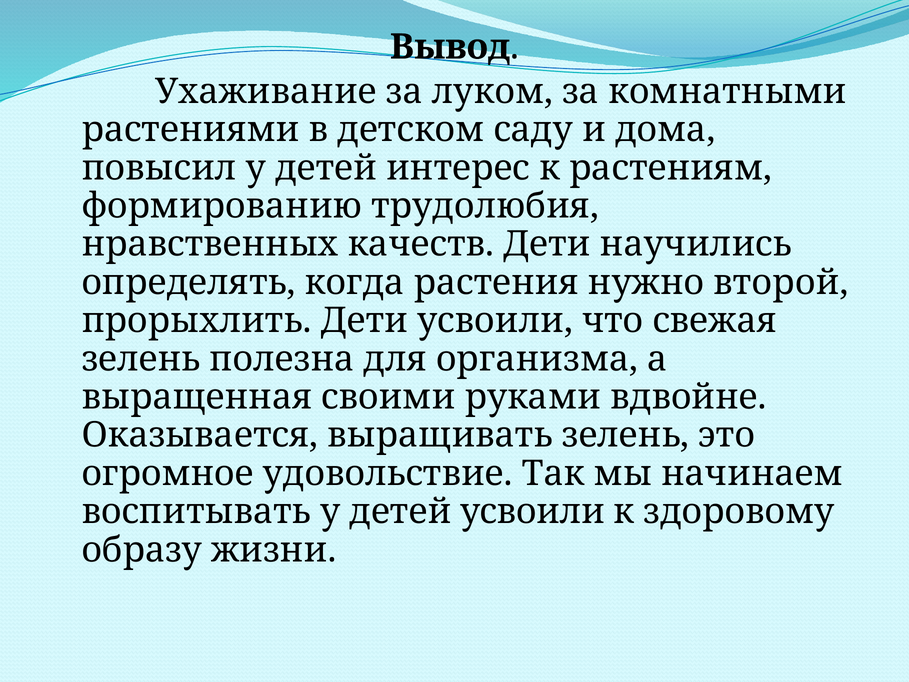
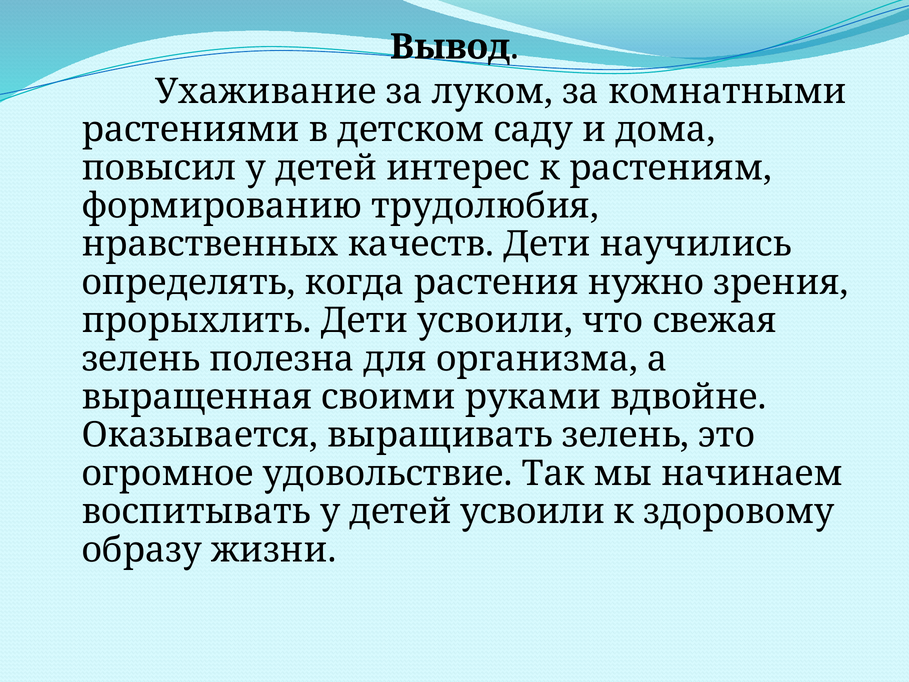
второй: второй -> зрения (781, 282)
